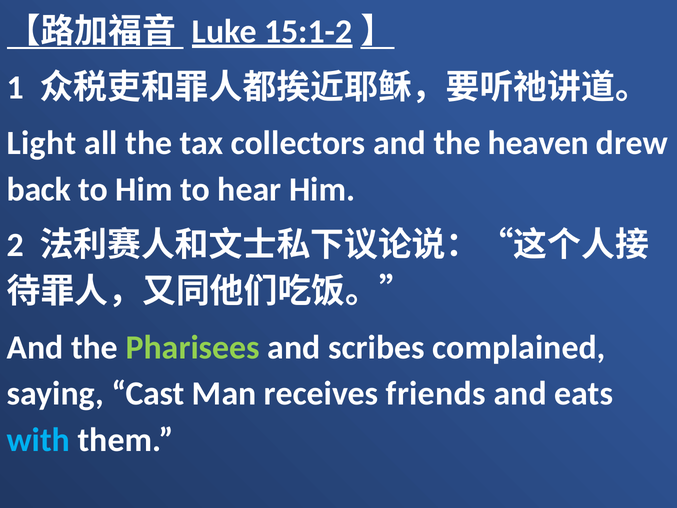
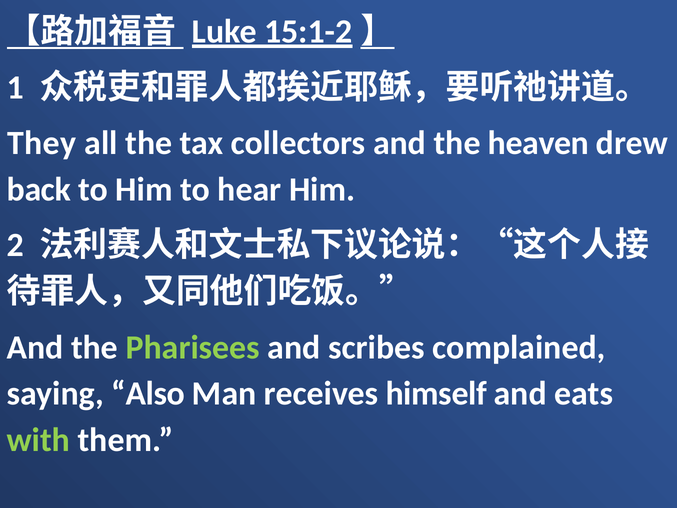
Light: Light -> They (42, 143)
Cast: Cast -> Also (148, 393)
friends: friends -> himself (436, 393)
with colour: light blue -> light green (38, 440)
